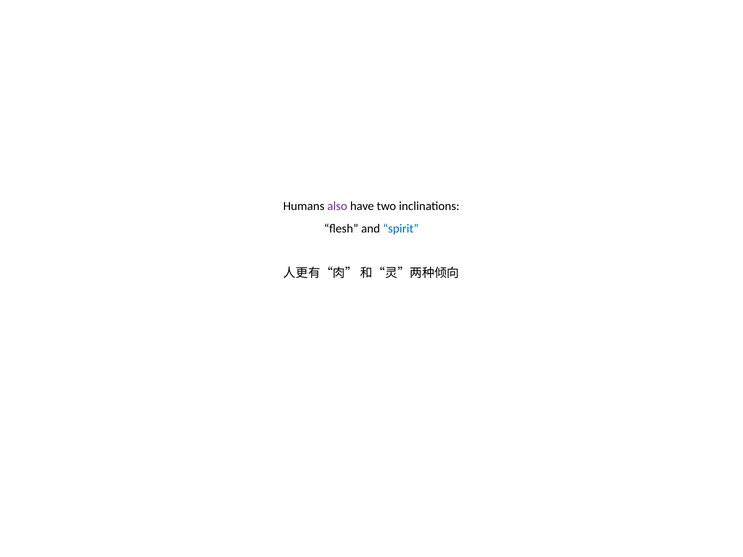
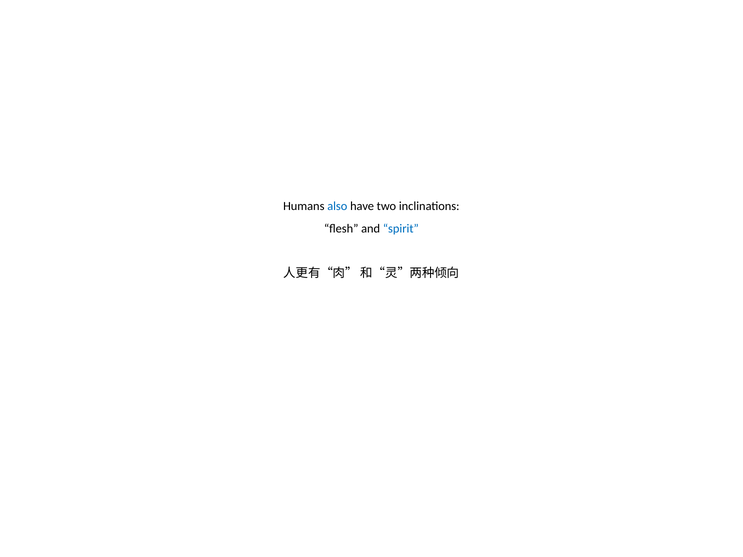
also colour: purple -> blue (337, 206)
